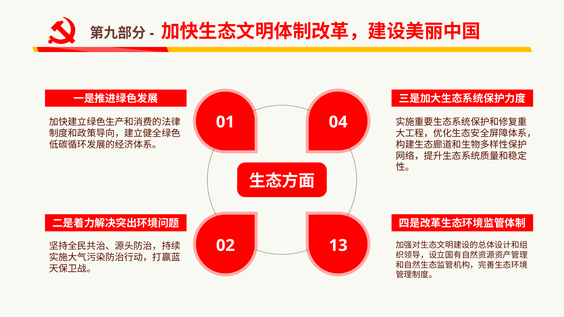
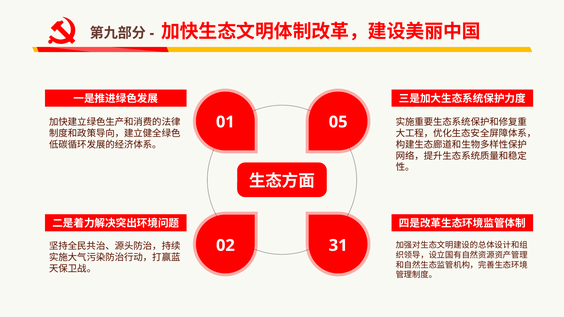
04: 04 -> 05 (338, 122)
13: 13 -> 31 (338, 246)
